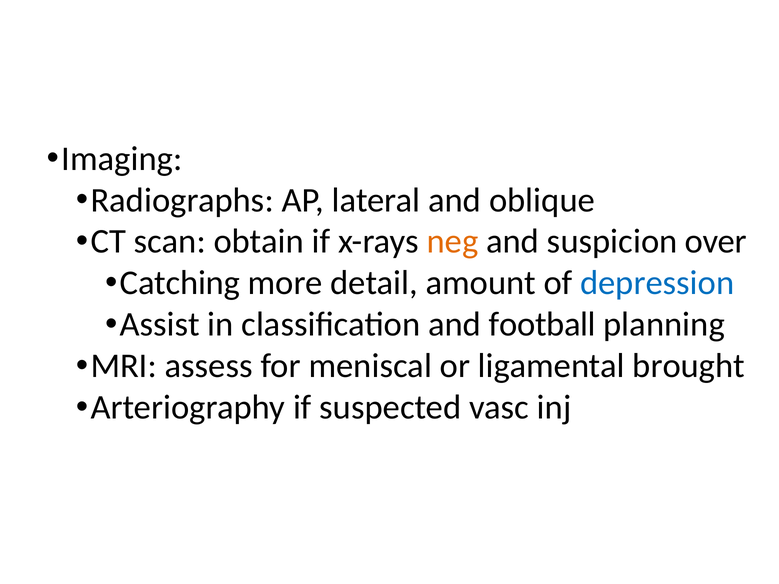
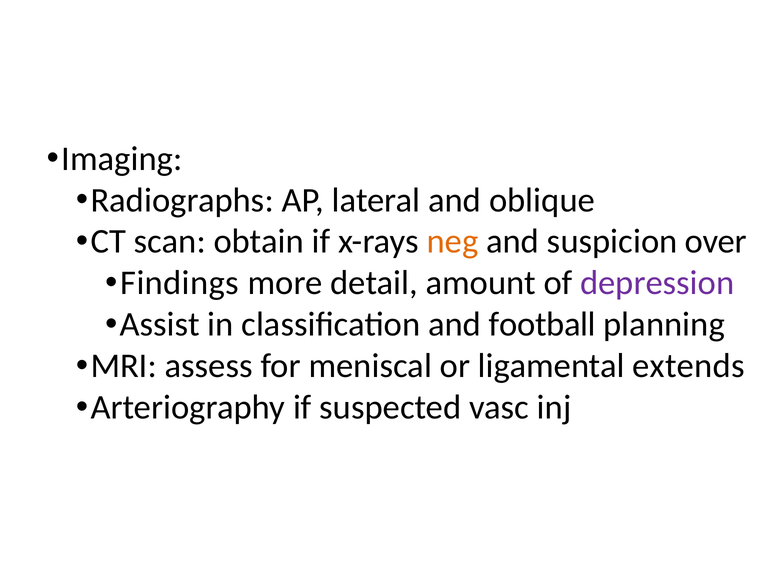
Catching: Catching -> Findings (180, 283)
depression colour: blue -> purple (657, 283)
brought: brought -> extends (689, 366)
